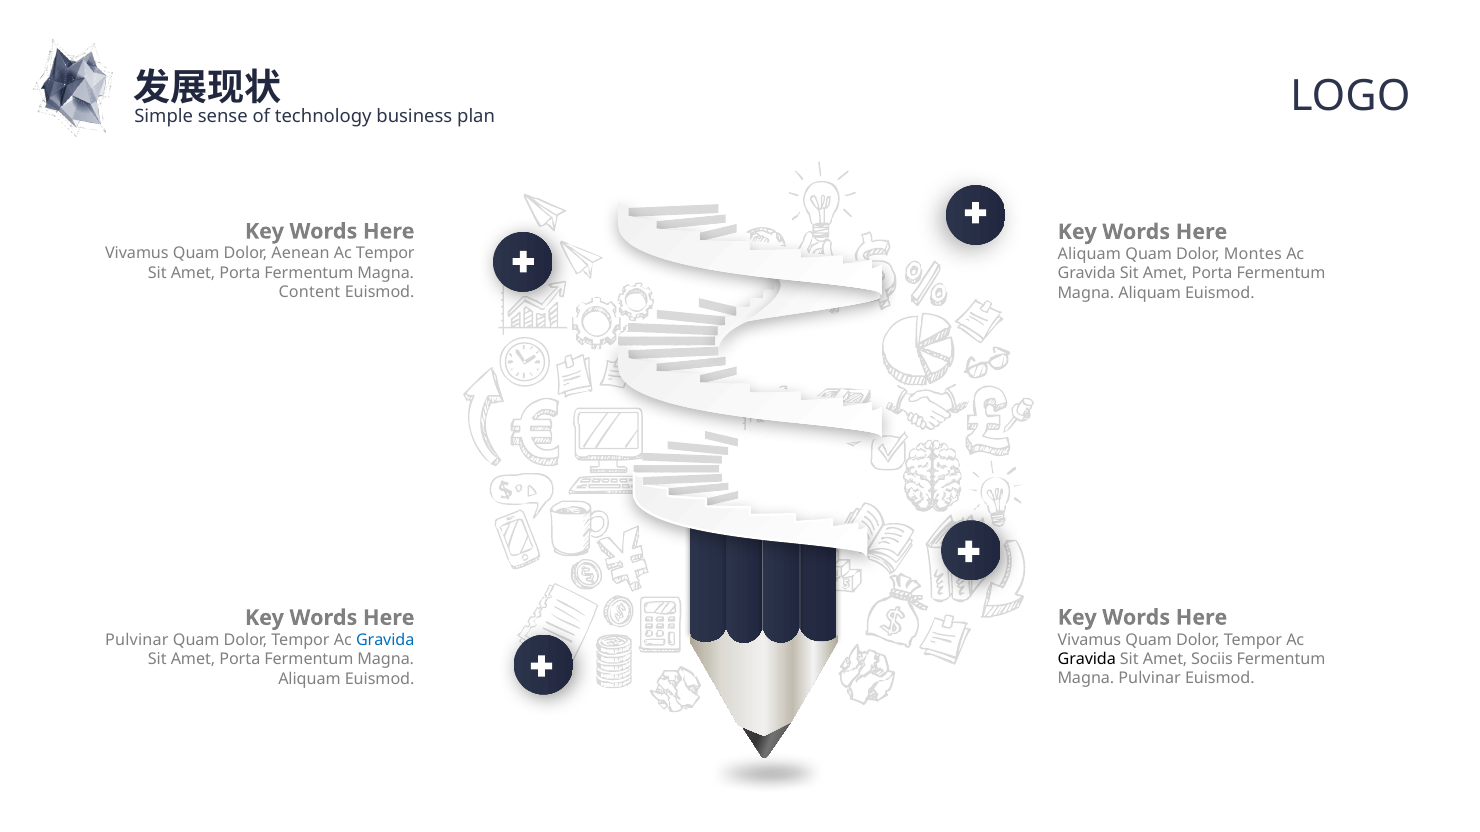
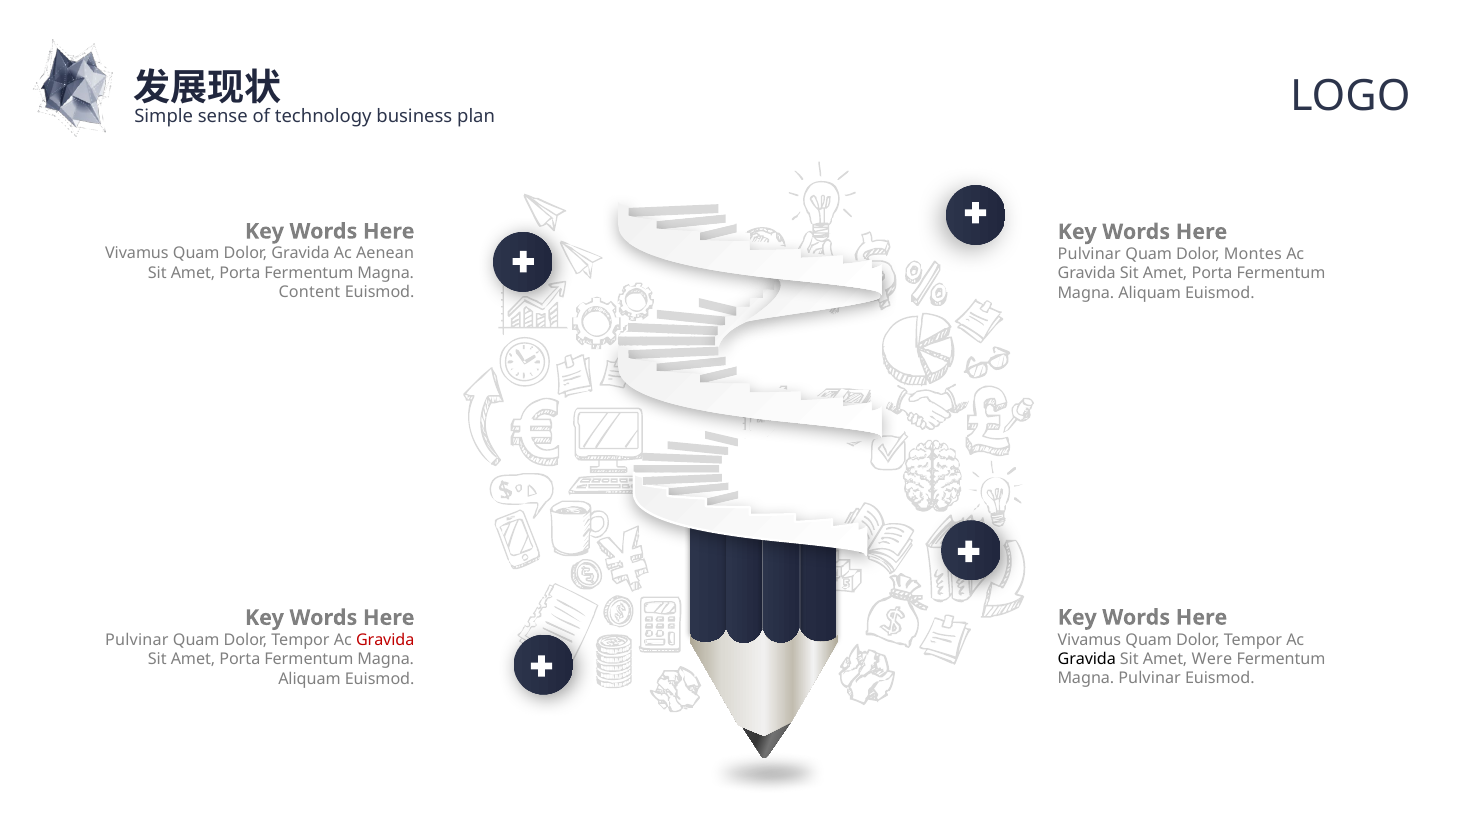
Dolor Aenean: Aenean -> Gravida (301, 254)
Ac Tempor: Tempor -> Aenean (385, 254)
Aliquam: Aliquam -> Pulvinar (1089, 254)
Gravida colour: blue -> red (385, 640)
Sociis: Sociis -> Were (1212, 660)
